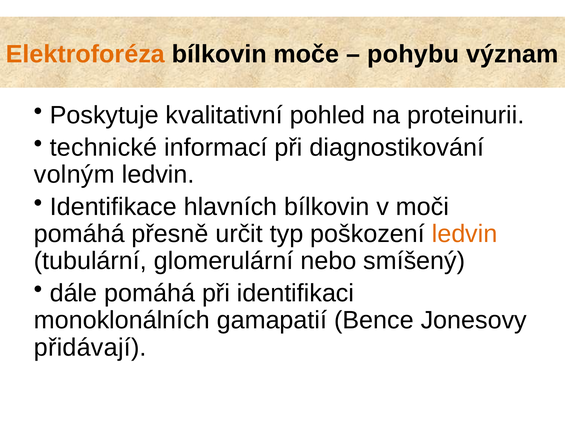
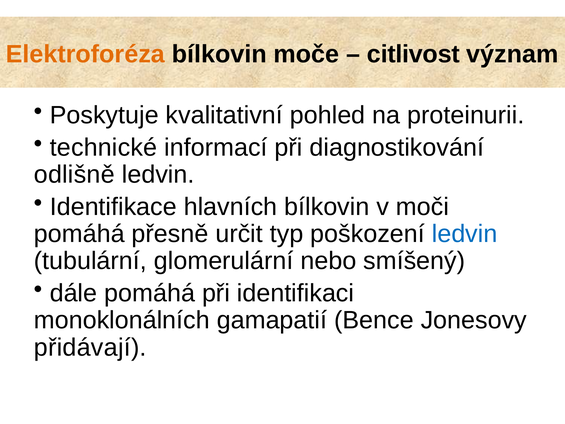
pohybu: pohybu -> citlivost (413, 54)
volným: volným -> odlišně (74, 174)
ledvin colour: orange -> blue (465, 234)
